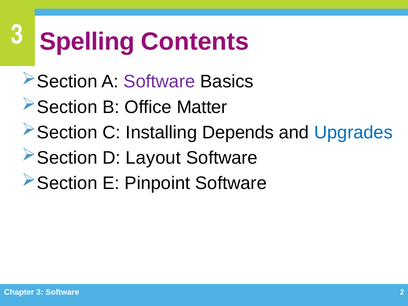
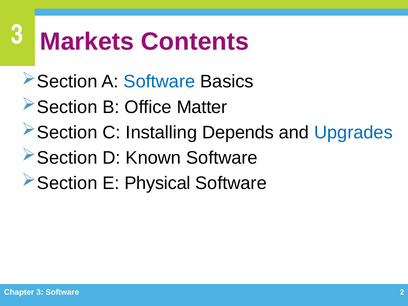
Spelling: Spelling -> Markets (87, 42)
Software colour: purple -> blue (159, 82)
Layout: Layout -> Known (153, 158)
Pinpoint: Pinpoint -> Physical (157, 183)
